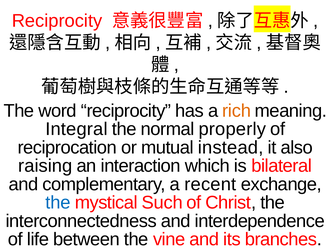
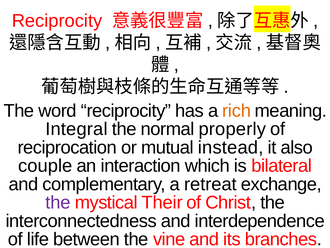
raising: raising -> couple (45, 166)
recent: recent -> retreat (210, 184)
the colour: blue -> purple (58, 202)
Such: Such -> Their (162, 202)
